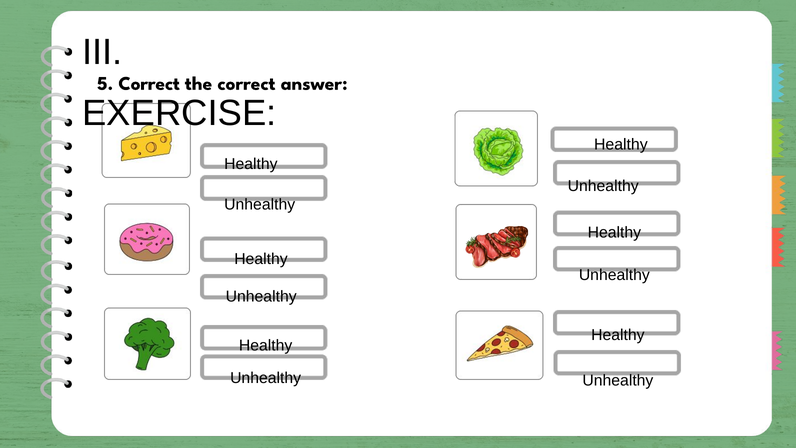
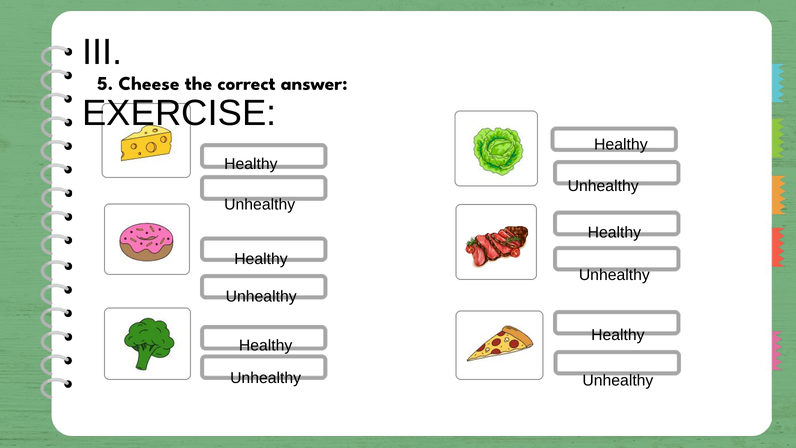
5 Correct: Correct -> Cheese (149, 83)
